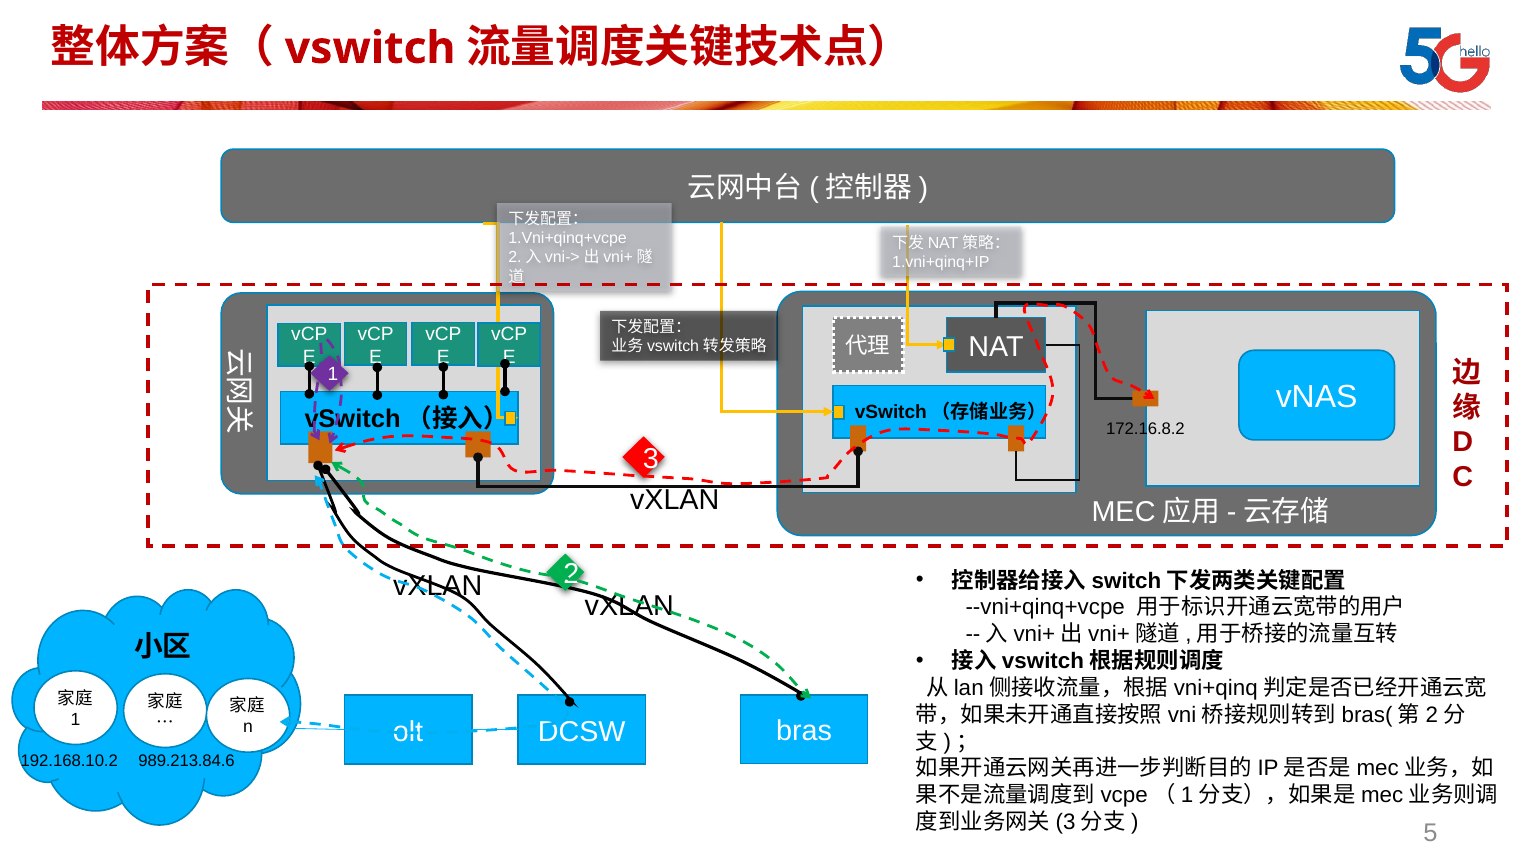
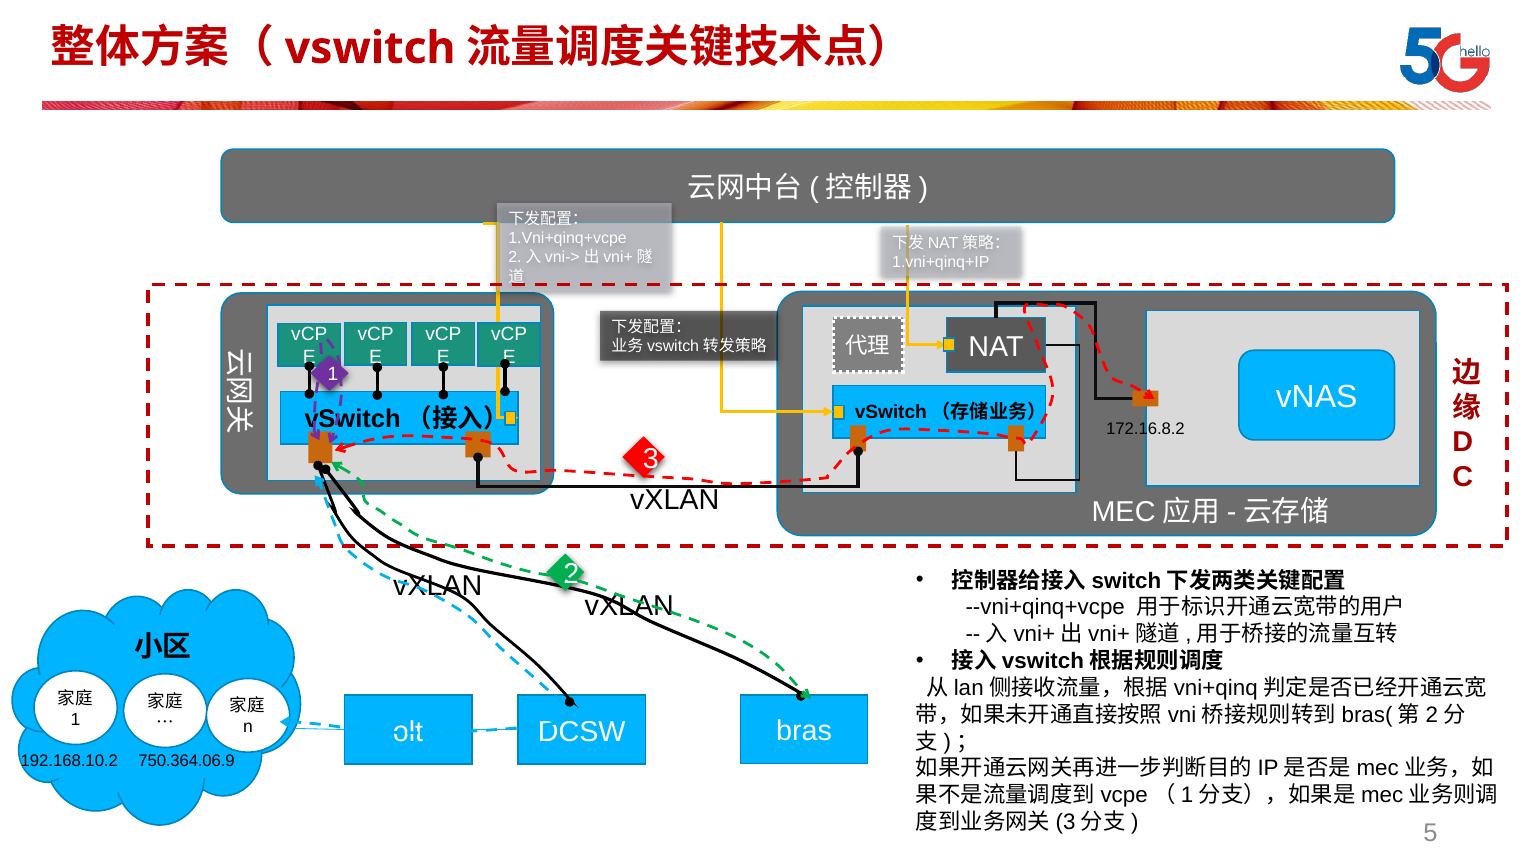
989.213.84.6: 989.213.84.6 -> 750.364.06.9 (186, 762)
